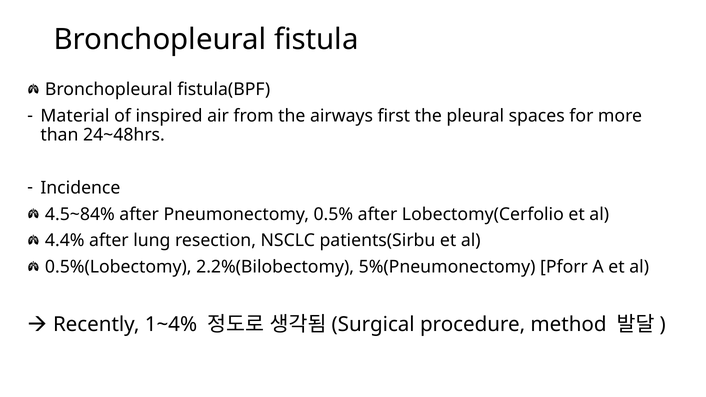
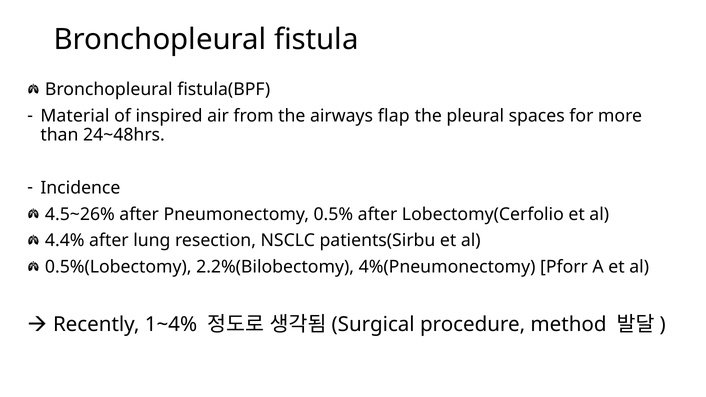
first: first -> flap (394, 116)
4.5~84%: 4.5~84% -> 4.5~26% (80, 214)
5%(Pneumonectomy: 5%(Pneumonectomy -> 4%(Pneumonectomy (447, 267)
